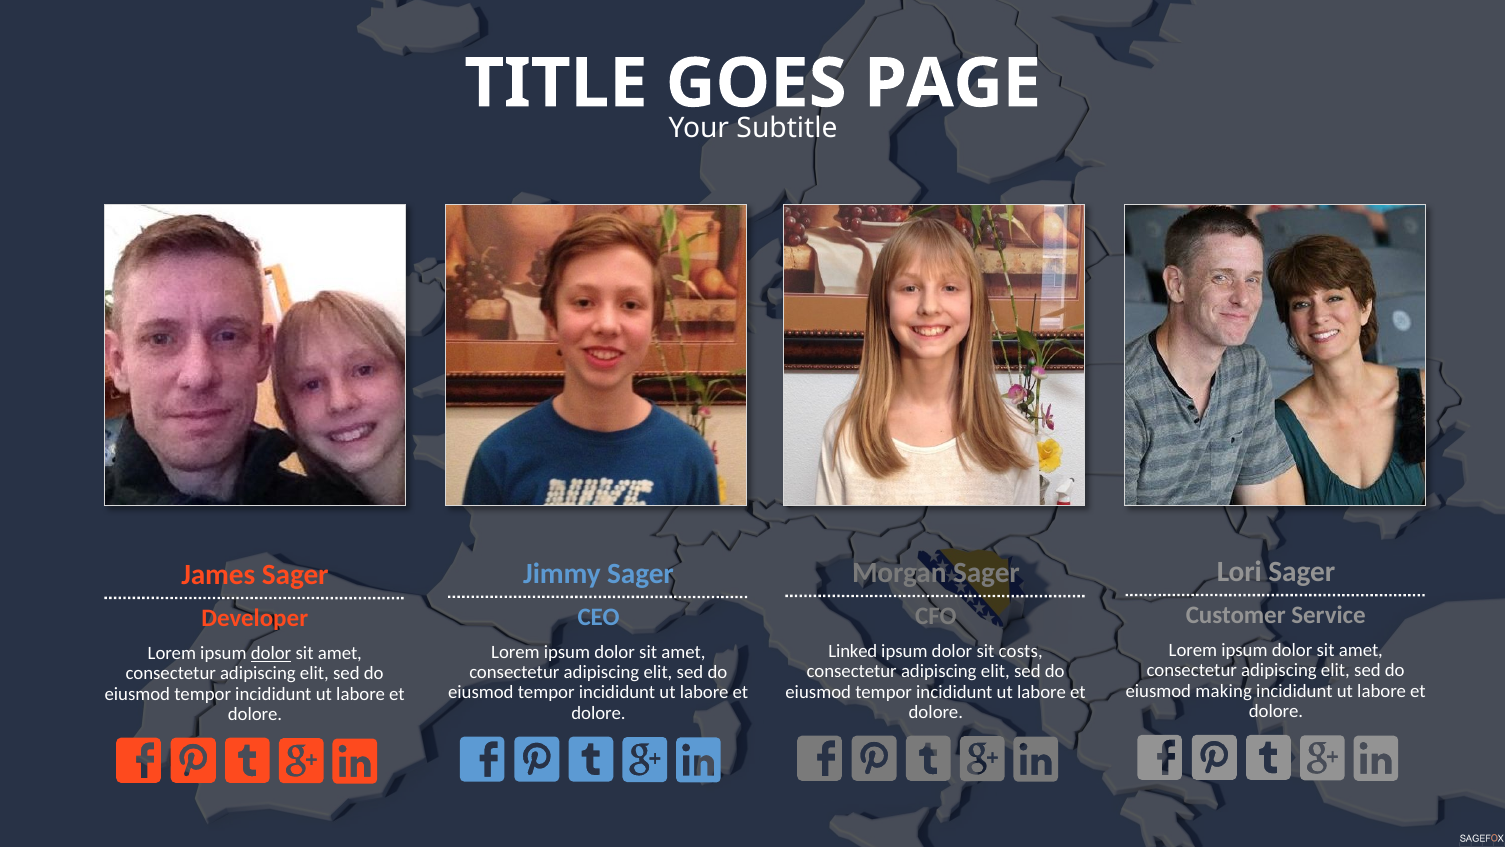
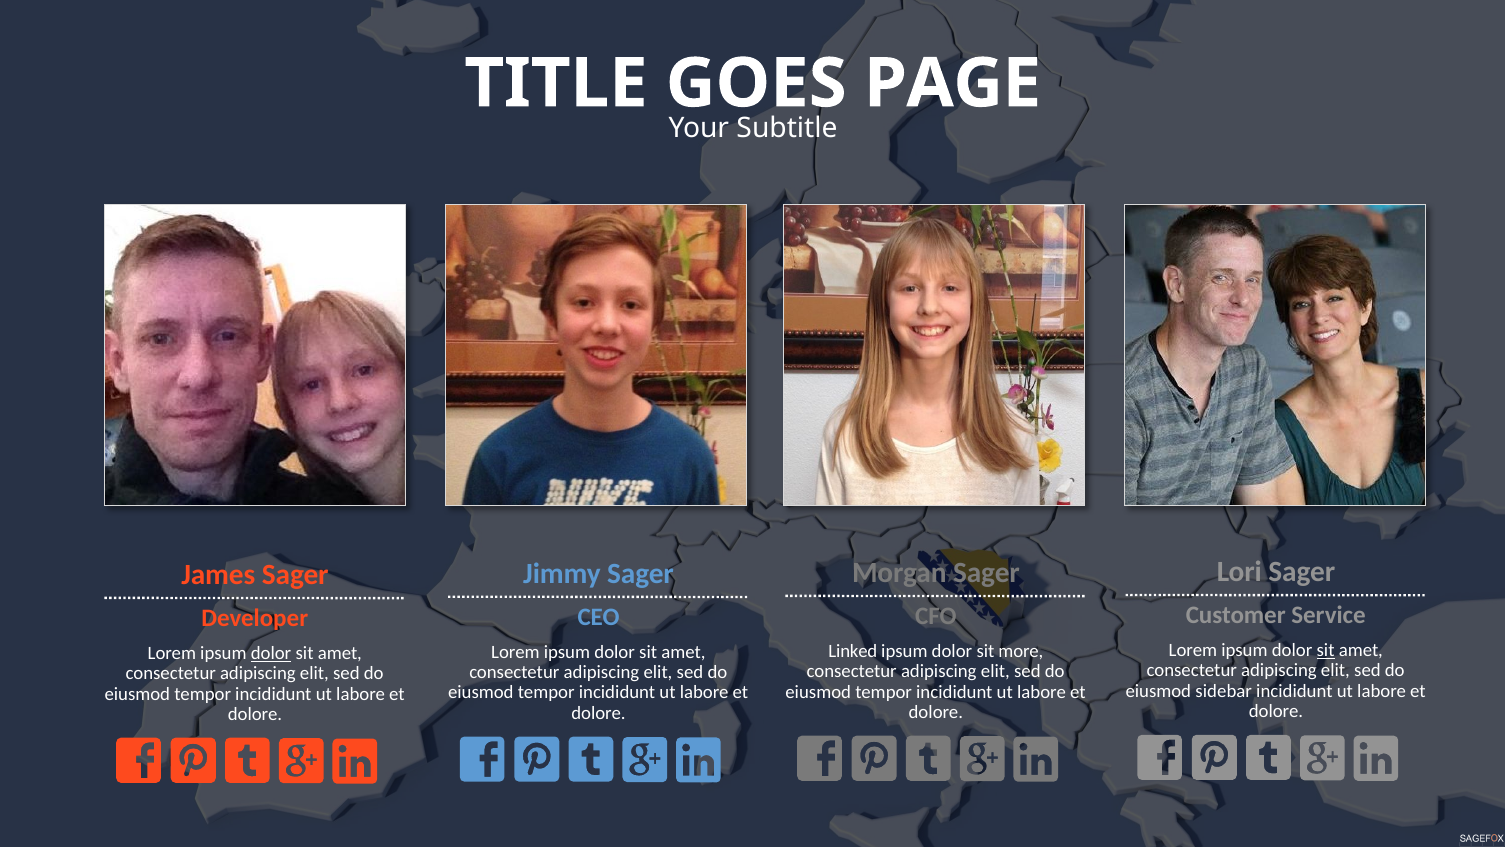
sit underline: none -> present (1326, 650)
costs: costs -> more (1021, 651)
making: making -> sidebar (1224, 691)
